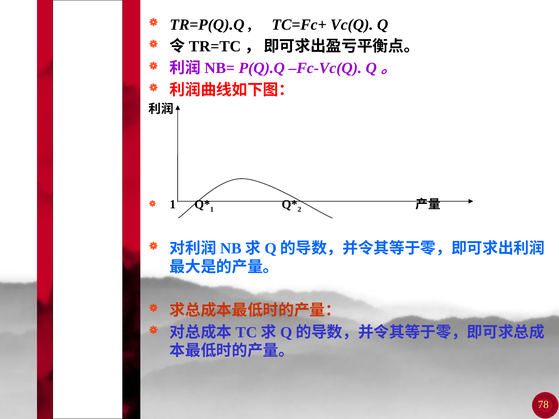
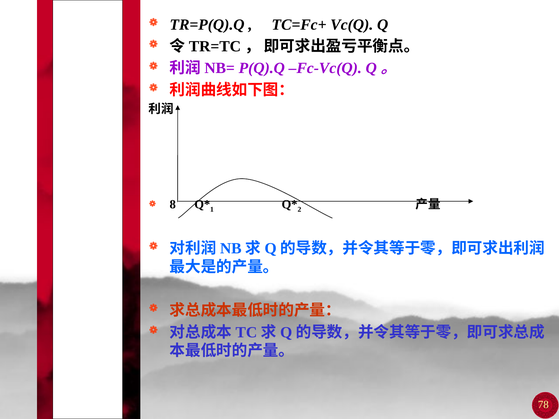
1: 1 -> 8 (173, 205)
